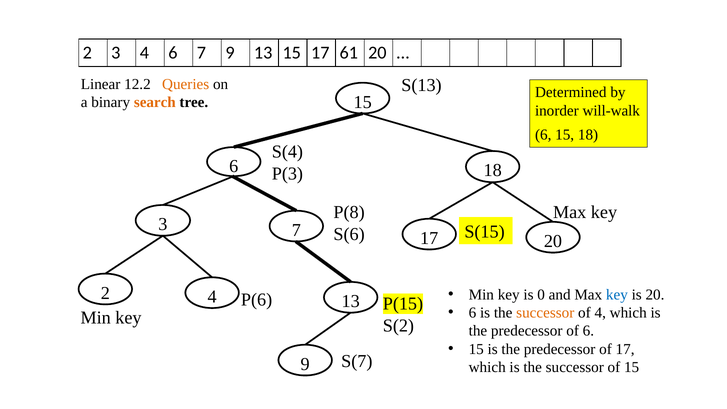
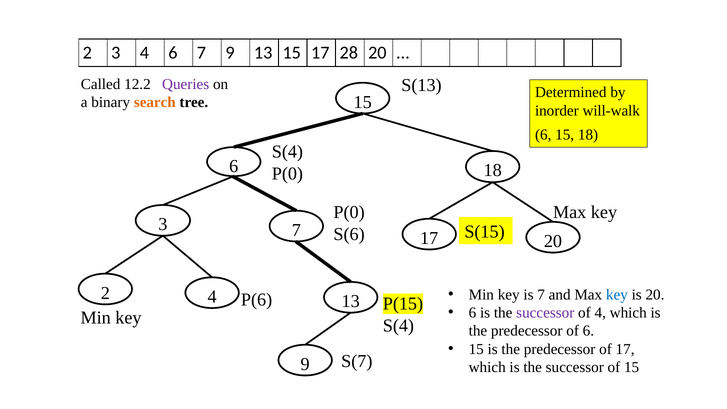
61: 61 -> 28 (349, 53)
Linear: Linear -> Called (101, 84)
Queries colour: orange -> purple (186, 84)
P(3: P(3 -> P(0 (287, 173)
P(8: P(8 -> P(0 (349, 212)
is 0: 0 -> 7 (541, 294)
successor colour: orange -> purple (545, 313)
S(2: S(2 -> S(4 (398, 326)
